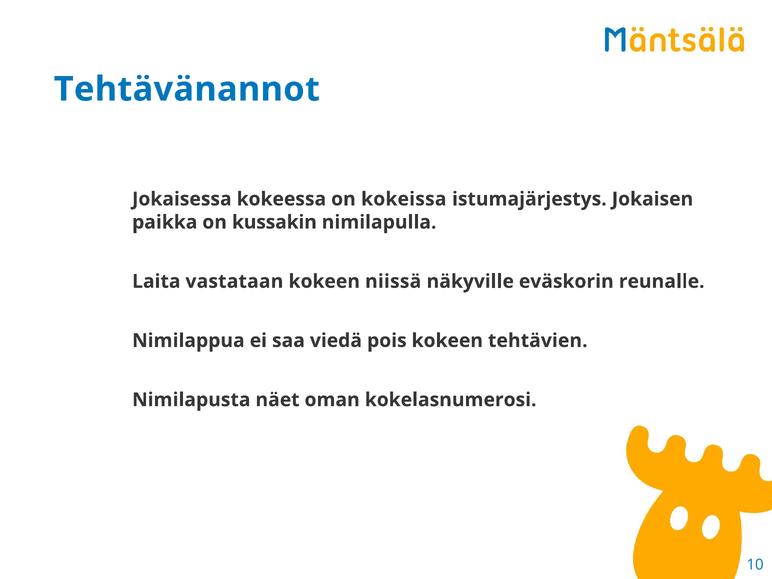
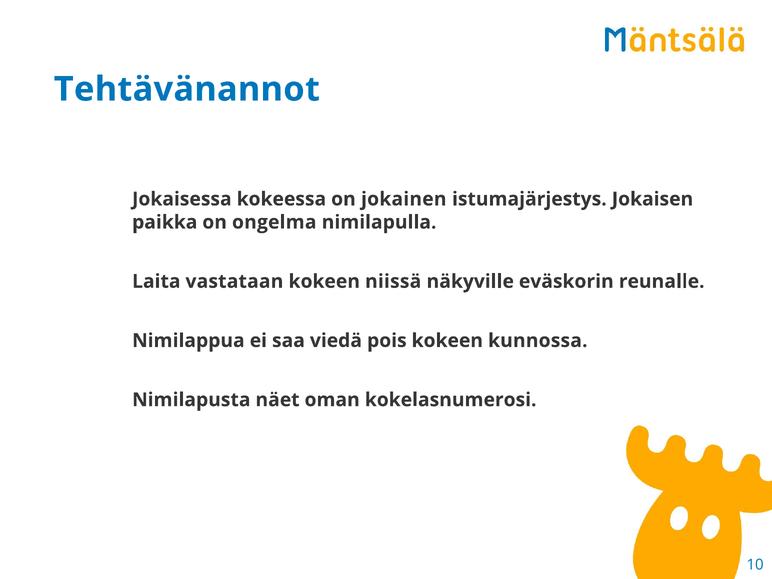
kokeissa: kokeissa -> jokainen (404, 199)
kussakin: kussakin -> ongelma (274, 222)
tehtävien: tehtävien -> kunnossa (538, 341)
